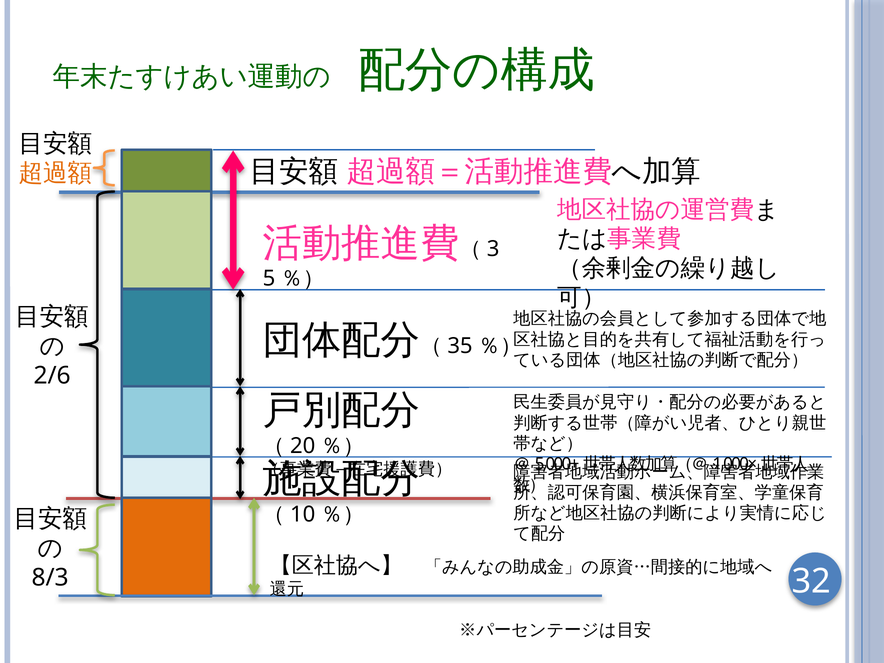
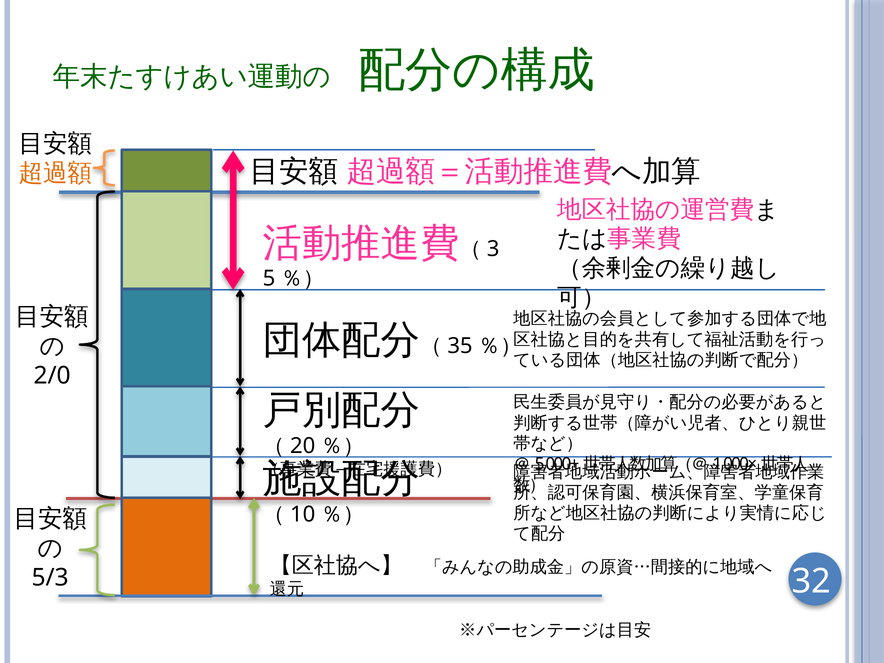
2/6: 2/6 -> 2/0 (52, 376)
8/3: 8/3 -> 5/3 (50, 578)
